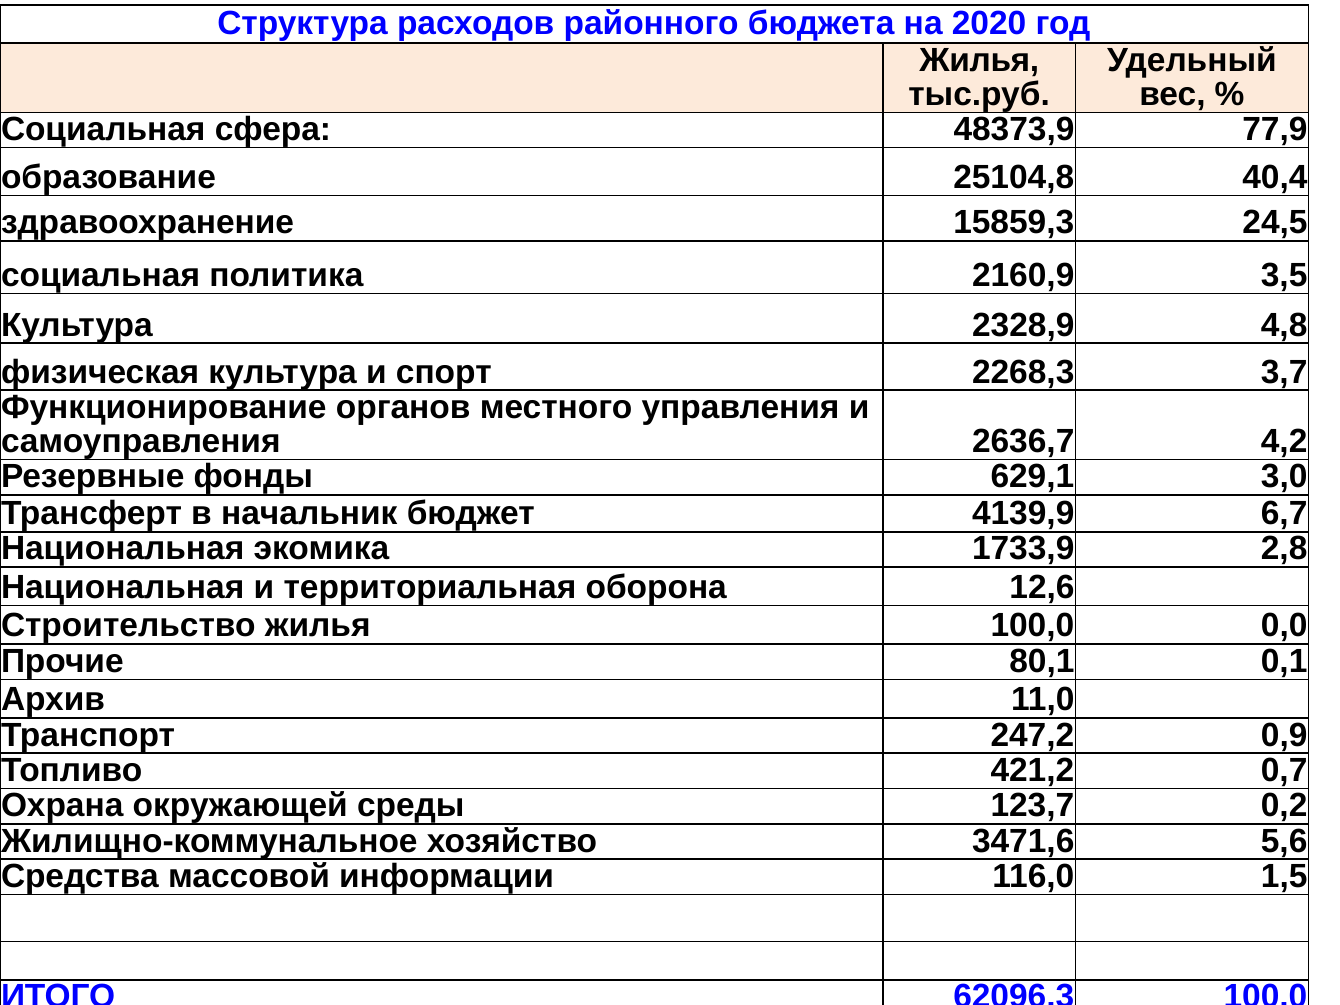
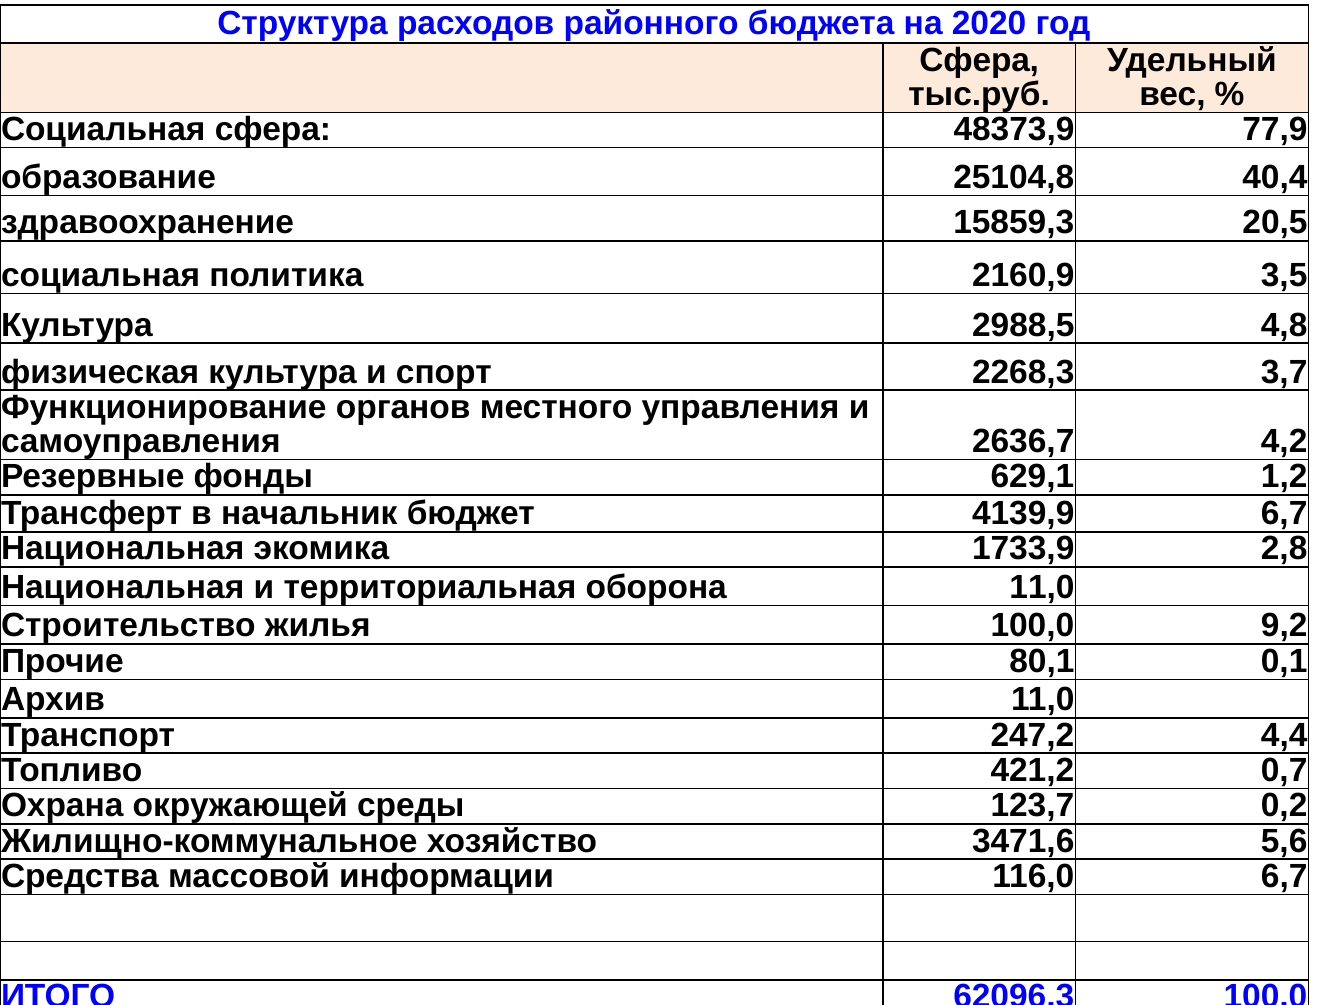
Жилья: Жилья -> Сфера (979, 61)
24,5: 24,5 -> 20,5 (1275, 223)
2328,9: 2328,9 -> 2988,5 (1023, 325)
3,0: 3,0 -> 1,2 (1284, 477)
оборона 12,6: 12,6 -> 11,0 (1042, 587)
0,0: 0,0 -> 9,2 (1284, 626)
0,9: 0,9 -> 4,4 (1284, 735)
116,0 1,5: 1,5 -> 6,7 (1284, 876)
